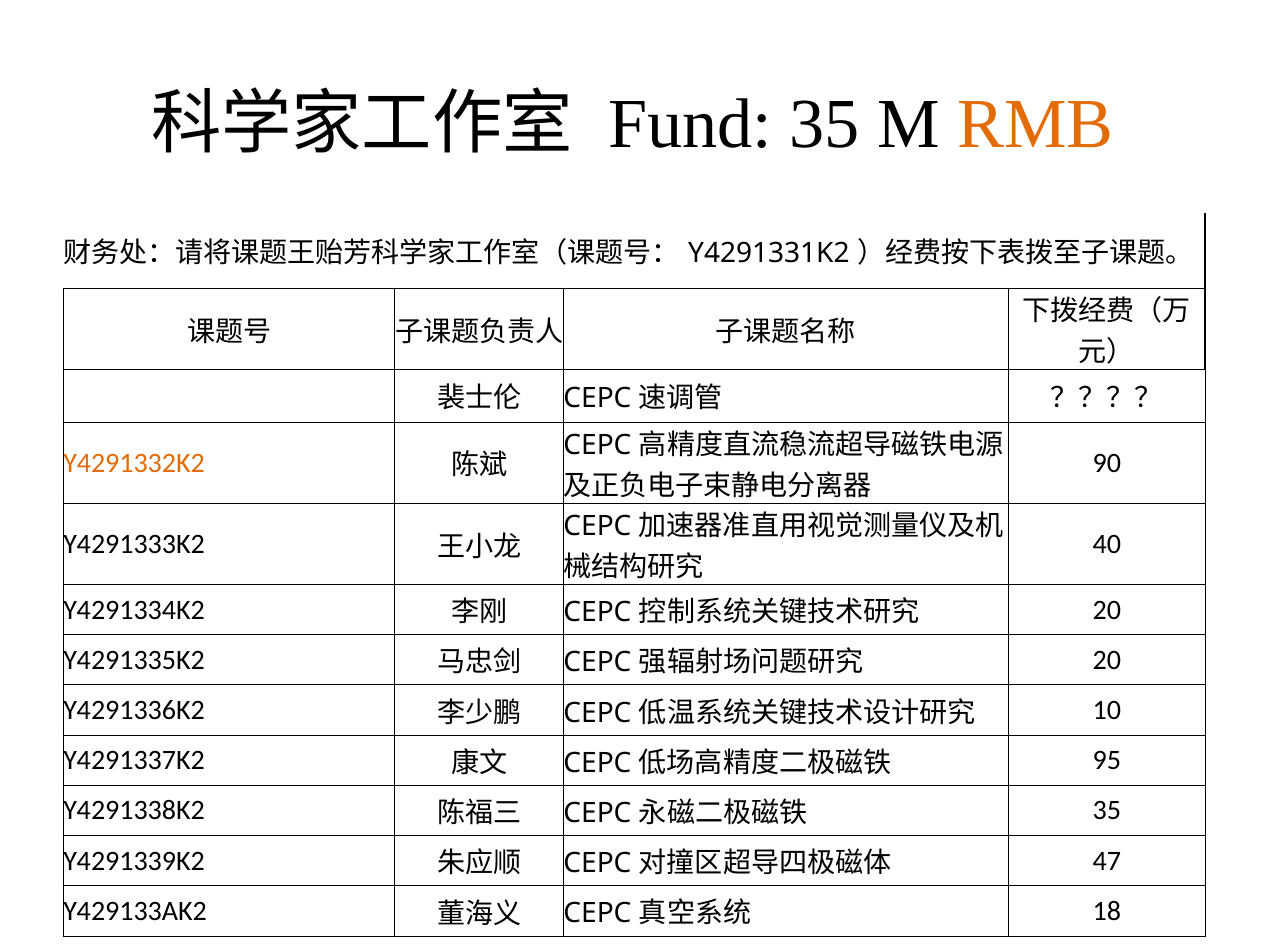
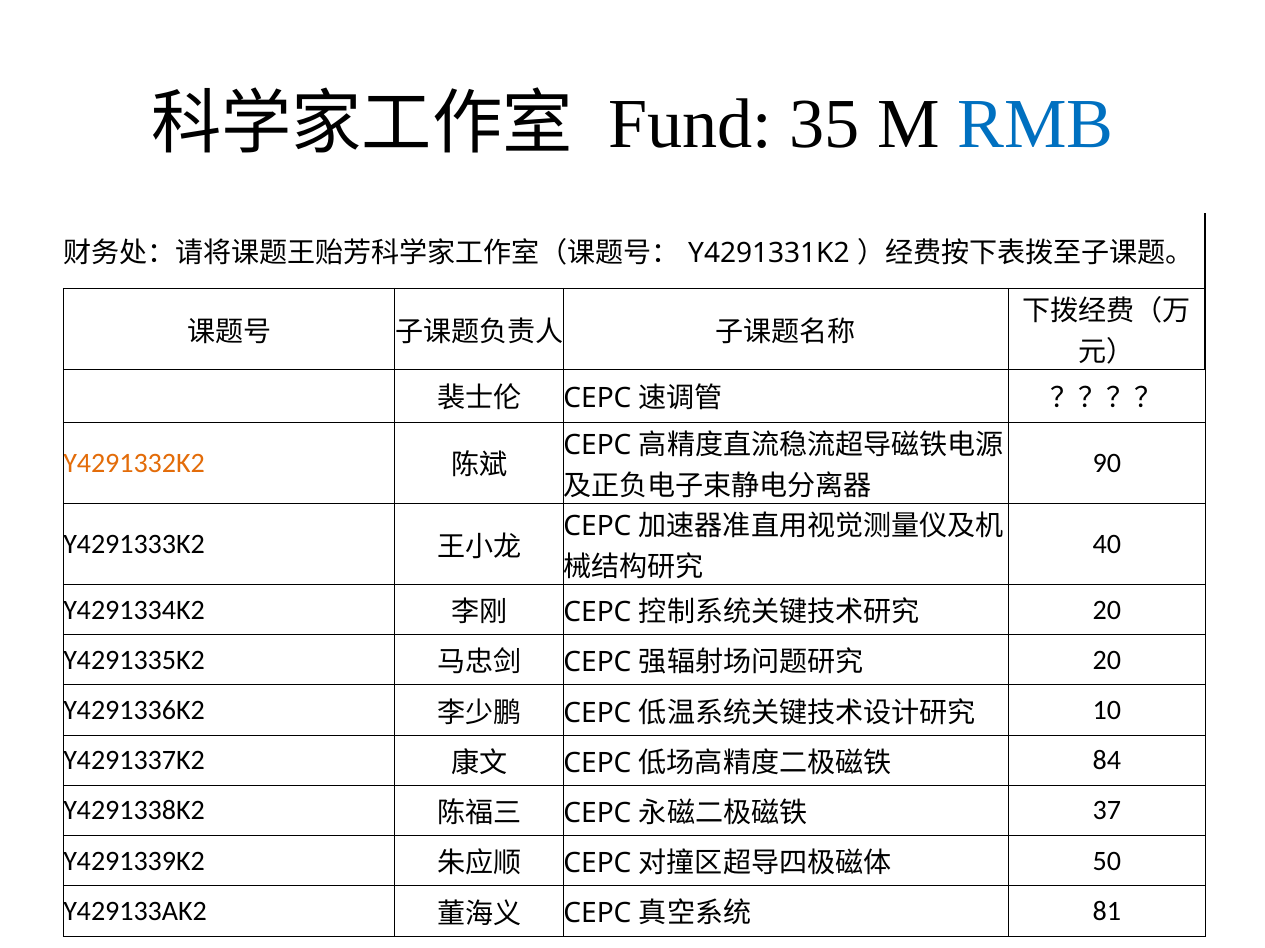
RMB colour: orange -> blue (1035, 124)
95: 95 -> 84 (1107, 761)
35: 35 -> 37 (1107, 811)
47: 47 -> 50 (1107, 862)
18: 18 -> 81 (1107, 912)
